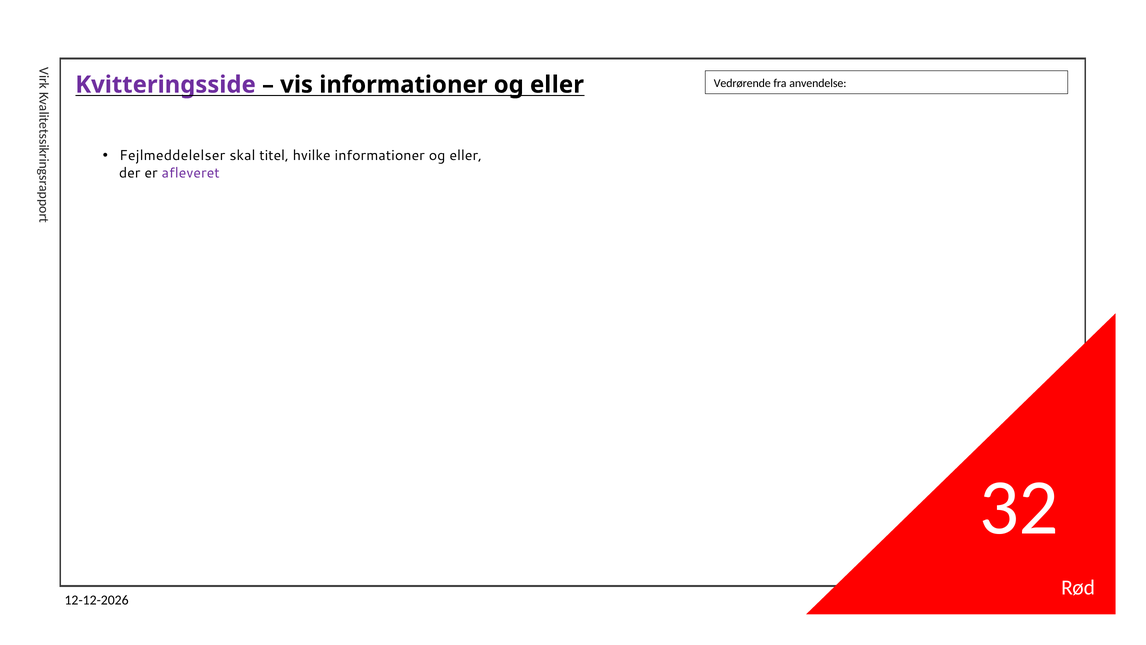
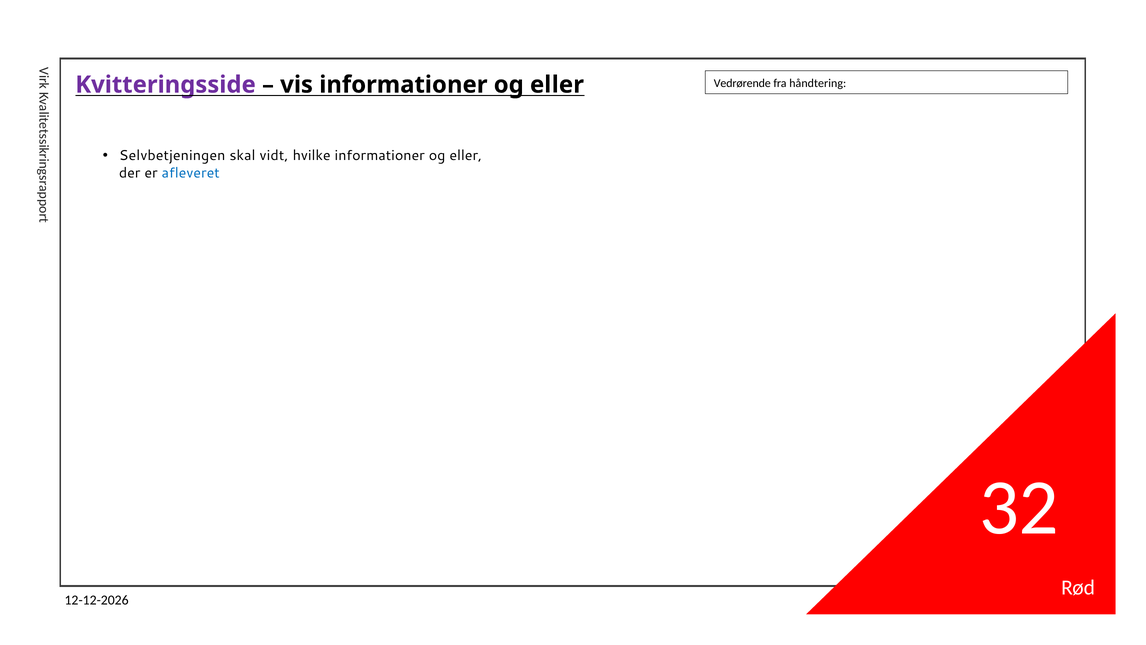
anvendelse: anvendelse -> håndtering (818, 83)
Fejlmeddelelser: Fejlmeddelelser -> Selvbetjeningen (172, 156)
titel: titel -> vidt (274, 156)
afleveret colour: purple -> blue (191, 173)
